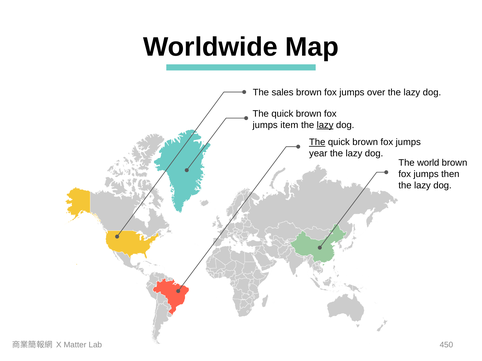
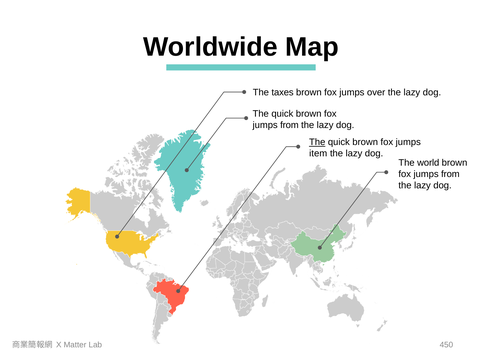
sales: sales -> taxes (283, 93)
item: item -> from (289, 125)
lazy underline: present -> none (325, 125)
year: year -> item (318, 154)
then: then -> from (450, 174)
